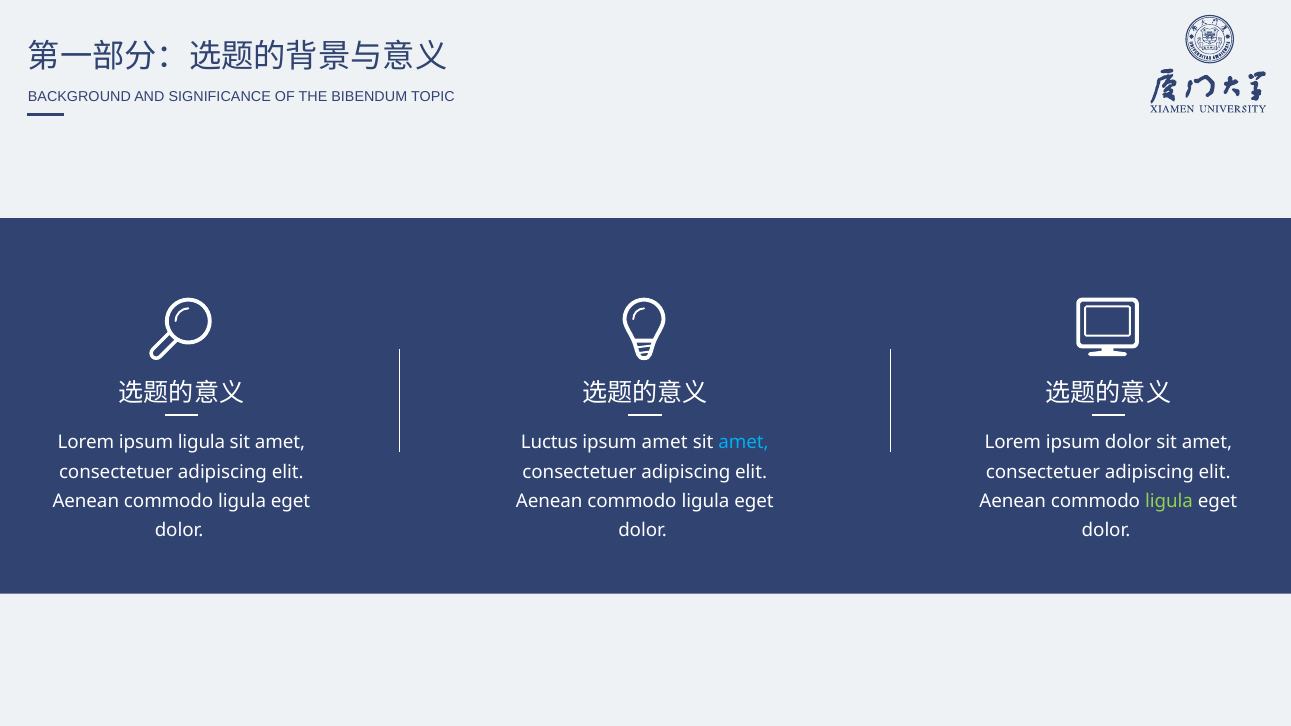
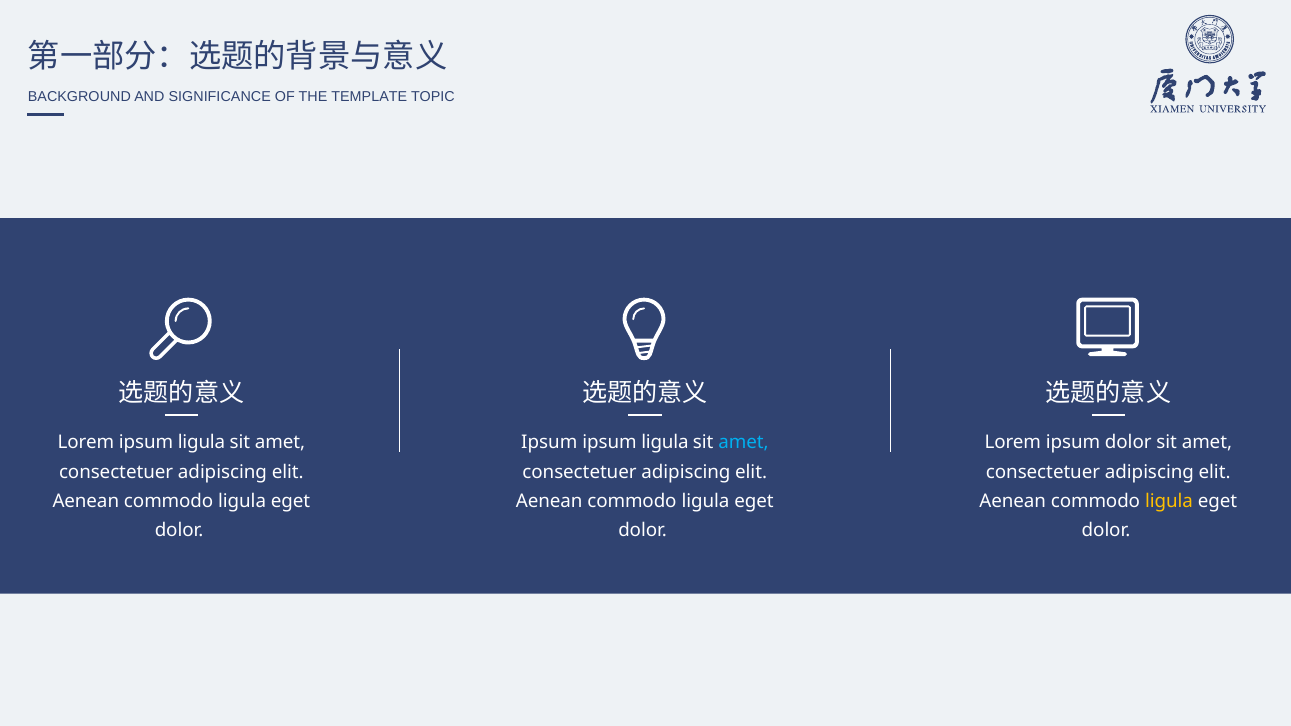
BIBENDUM: BIBENDUM -> TEMPLATE (369, 97)
Luctus: Luctus -> Ipsum (549, 443)
amet: amet -> ligula (665, 443)
ligula colour: light green -> yellow (1169, 501)
